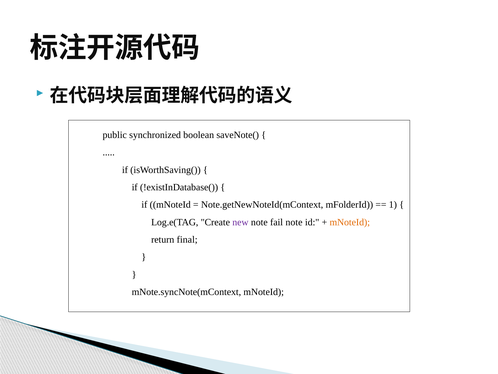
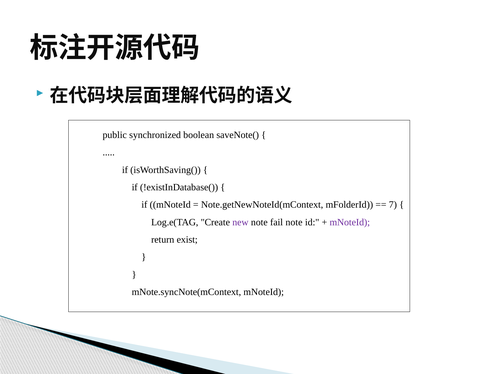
1: 1 -> 7 (393, 204)
mNoteId colour: orange -> purple (350, 222)
final: final -> exist (187, 239)
